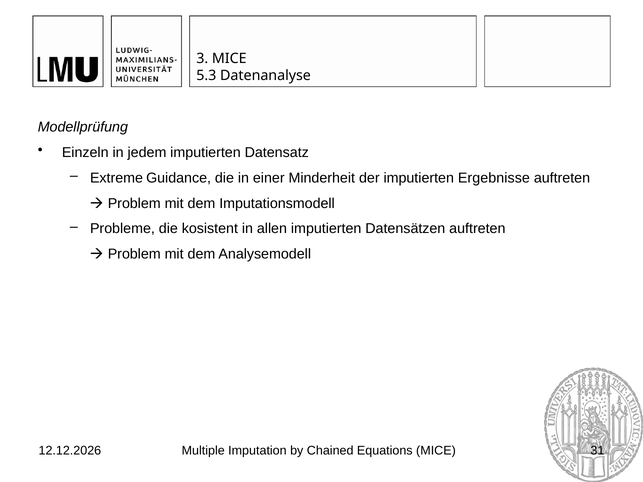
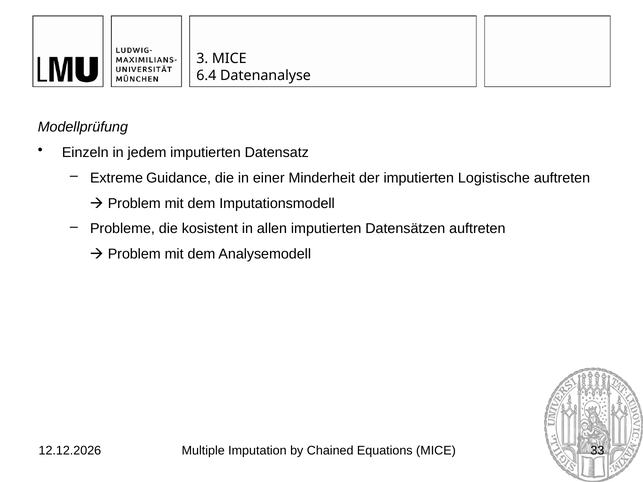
5.3: 5.3 -> 6.4 (206, 76)
Ergebnisse: Ergebnisse -> Logistische (494, 178)
31: 31 -> 33 (597, 451)
